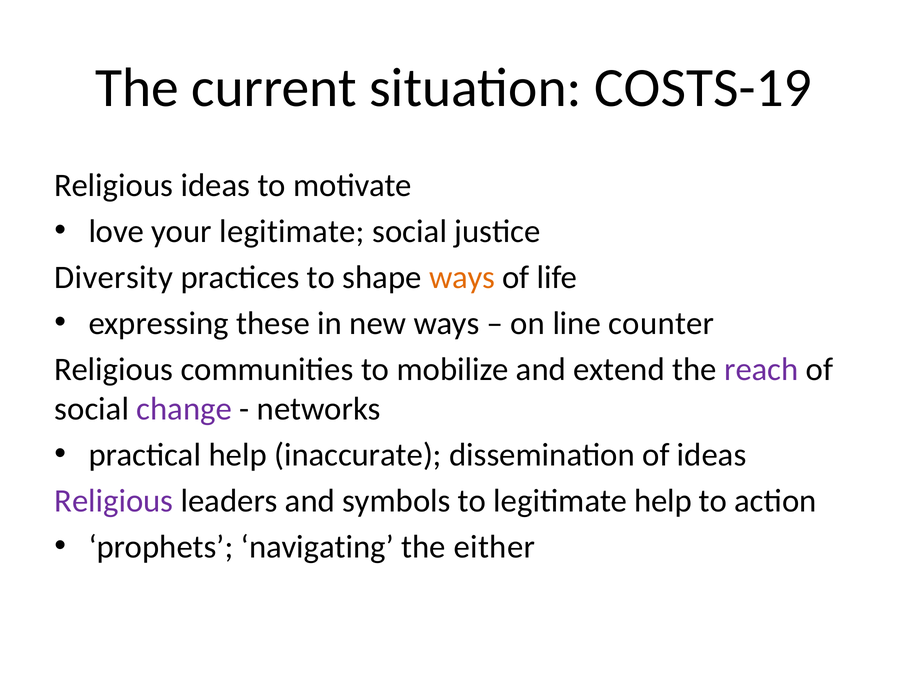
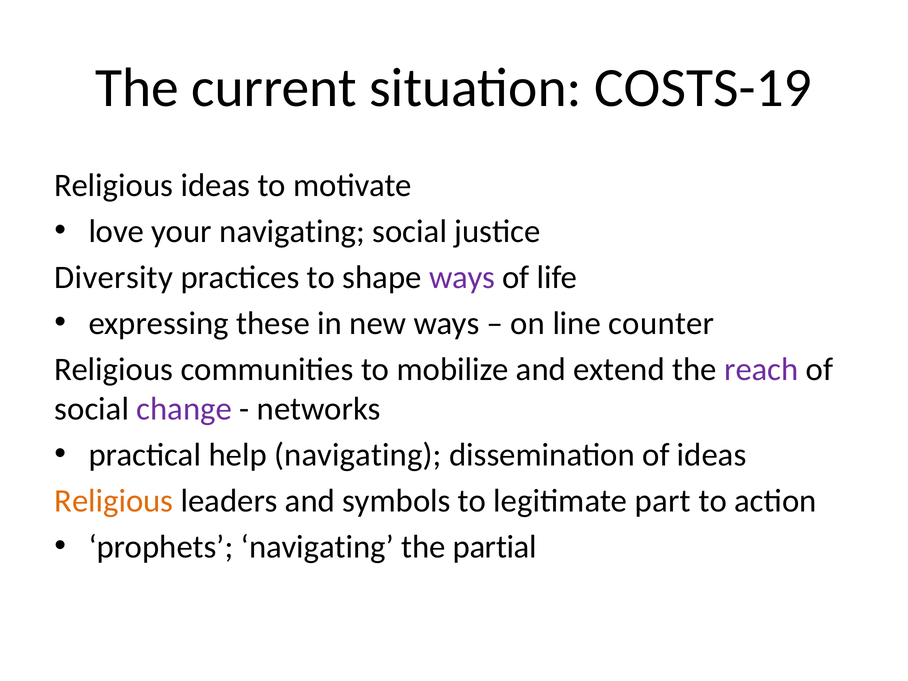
your legitimate: legitimate -> navigating (292, 231)
ways colour: orange -> purple (462, 277)
help inaccurate: inaccurate -> navigating (358, 455)
Religious colour: purple -> orange (114, 501)
legitimate help: help -> part (663, 501)
either: either -> partial (495, 547)
